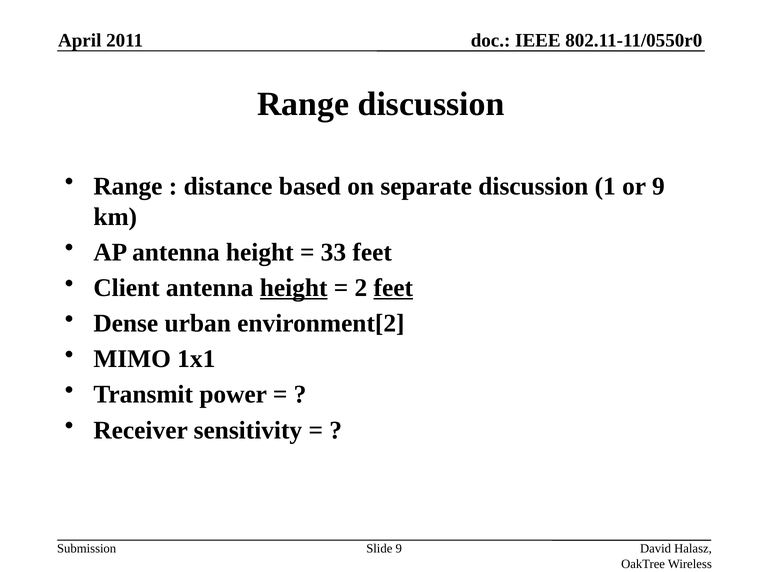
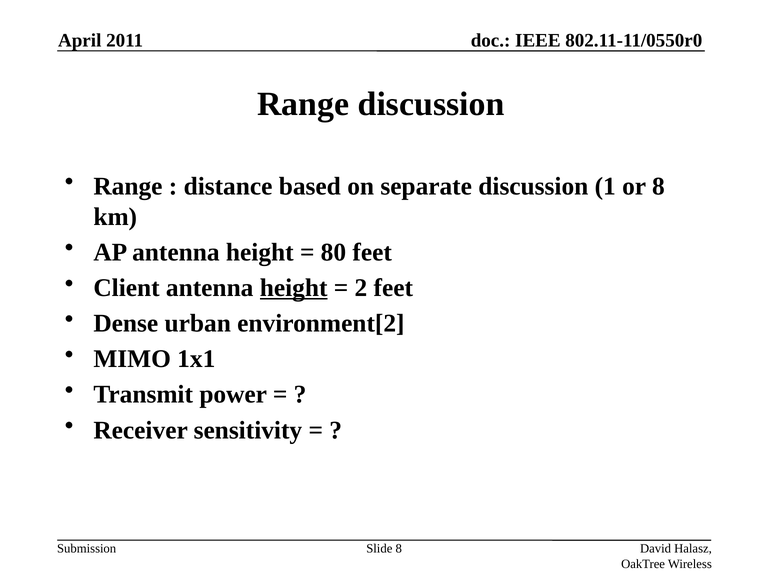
or 9: 9 -> 8 (658, 186)
33: 33 -> 80 (333, 252)
feet underline: present -> none (393, 288)
Slide 9: 9 -> 8 (399, 548)
